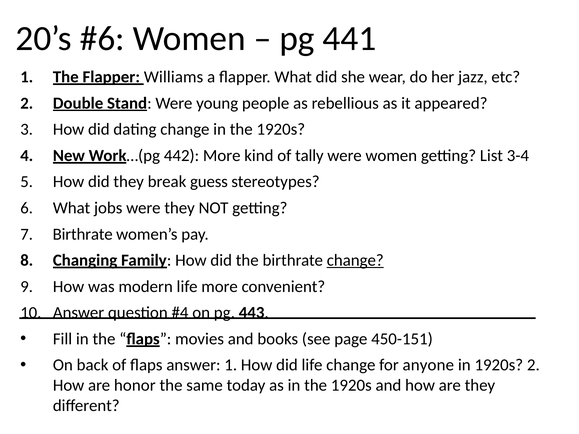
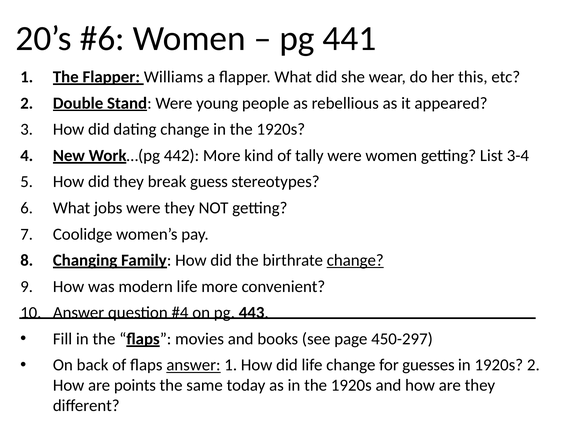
jazz: jazz -> this (473, 77)
Birthrate: Birthrate -> Coolidge (83, 234)
450-151: 450-151 -> 450-297 (402, 339)
answer underline: none -> present (193, 365)
anyone: anyone -> guesses (428, 365)
honor: honor -> points (135, 386)
